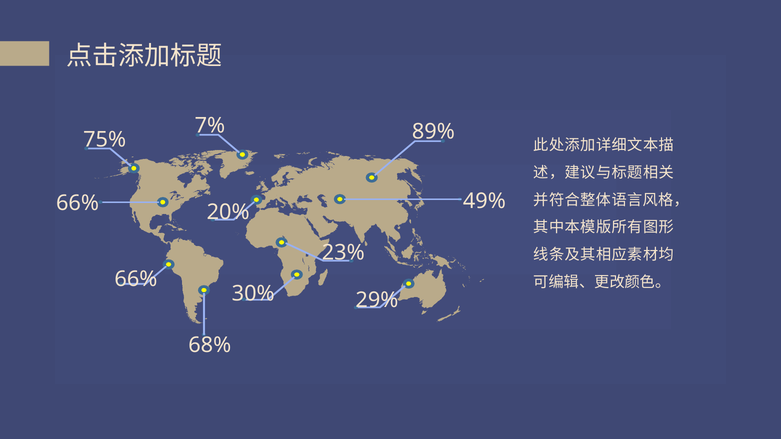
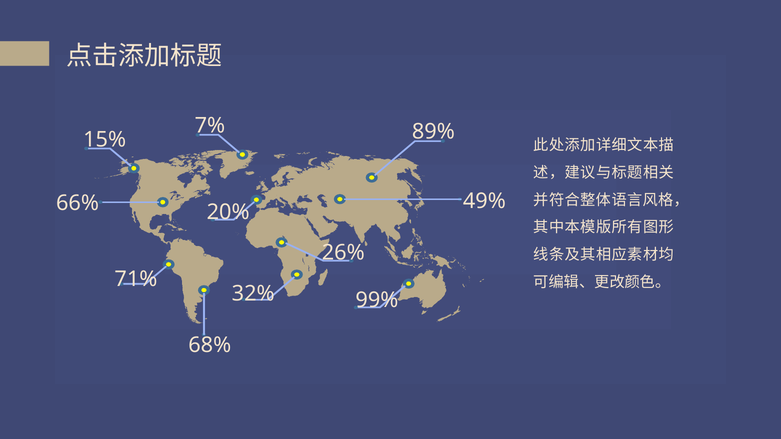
75%: 75% -> 15% (105, 140)
23%: 23% -> 26% (343, 253)
66%: 66% -> 71% (136, 279)
30%: 30% -> 32% (253, 294)
29%: 29% -> 99% (377, 301)
